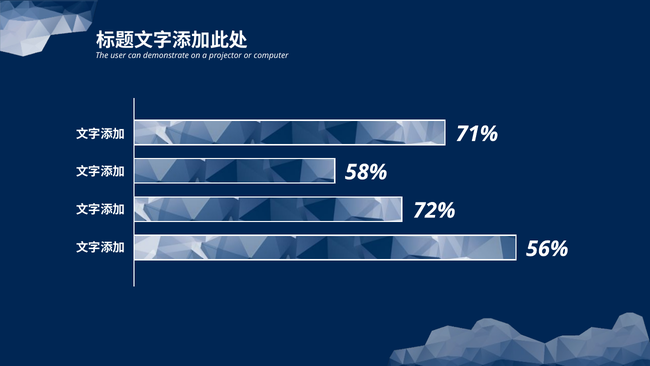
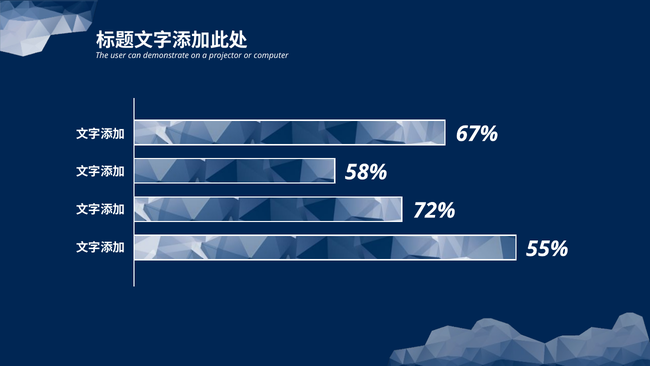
71%: 71% -> 67% (477, 134)
56%: 56% -> 55% (547, 249)
